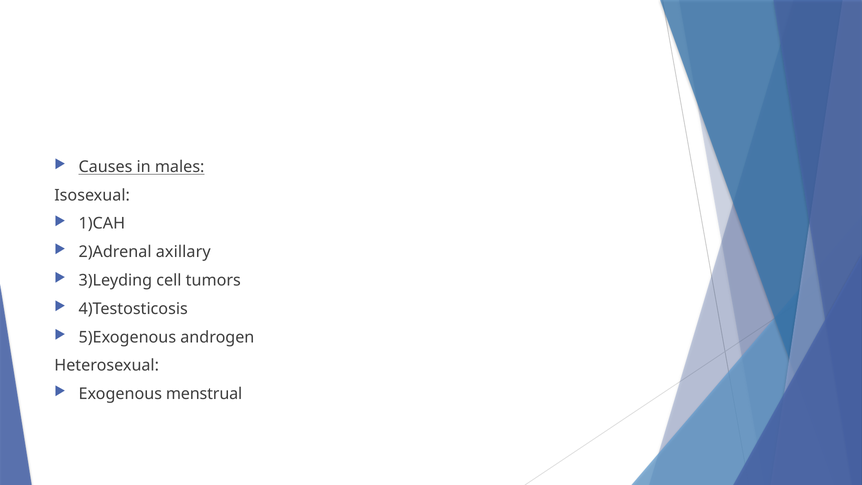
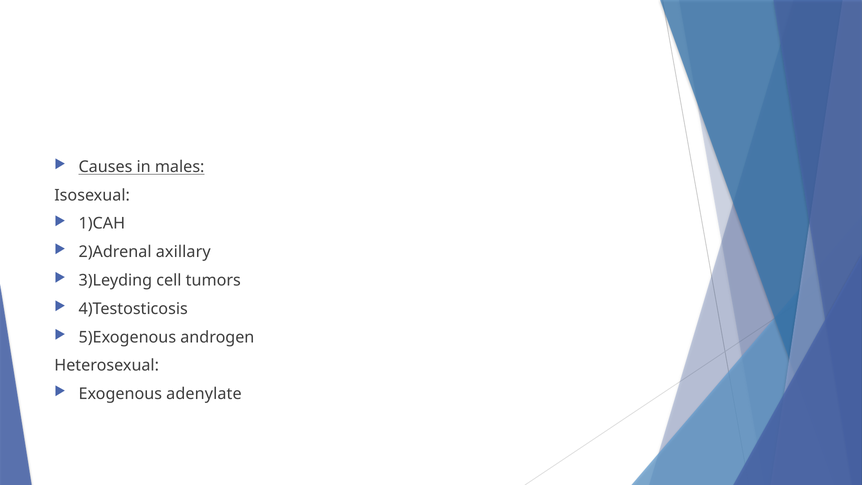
menstrual: menstrual -> adenylate (204, 394)
